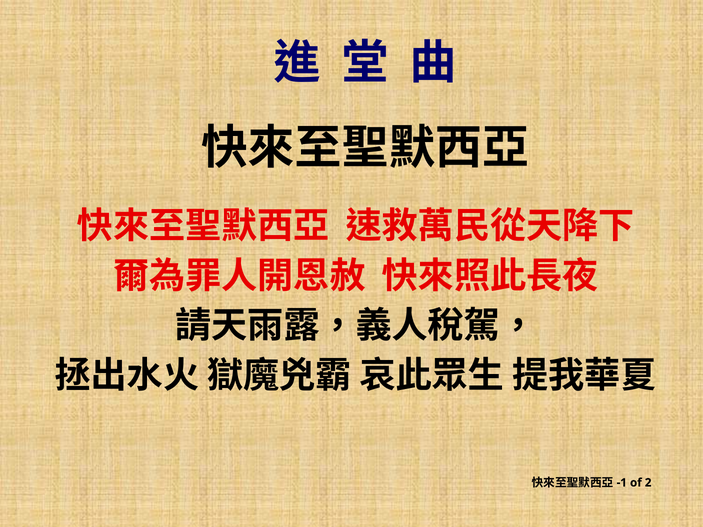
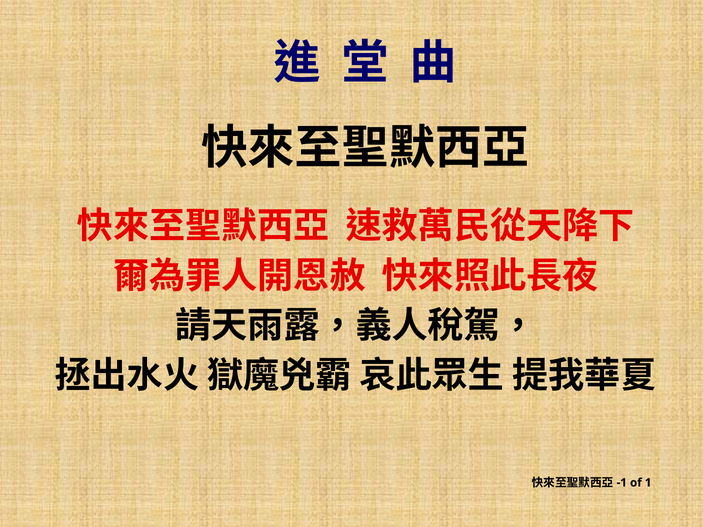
2: 2 -> 1 (648, 483)
